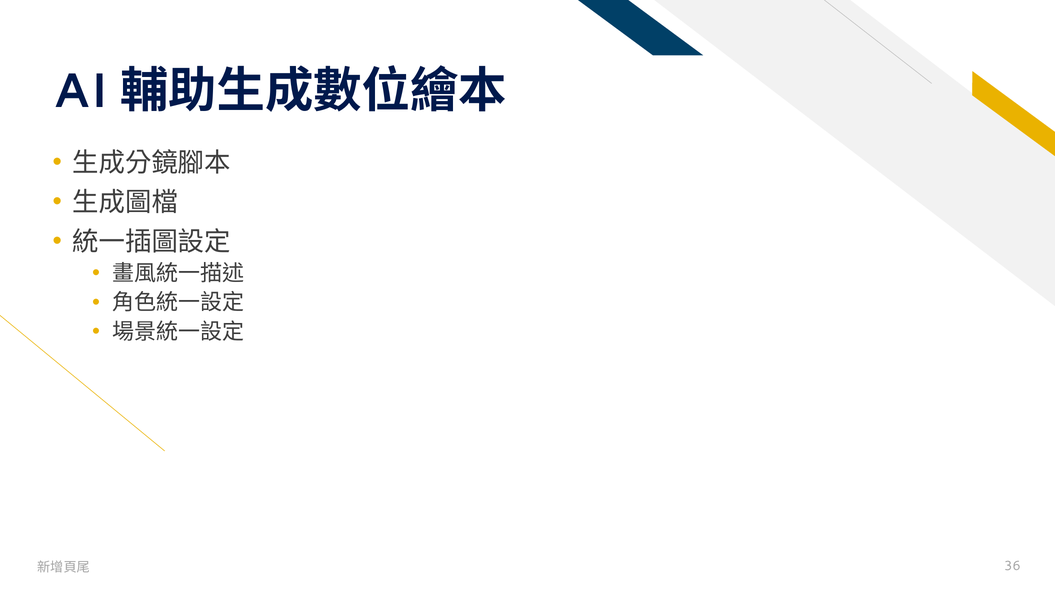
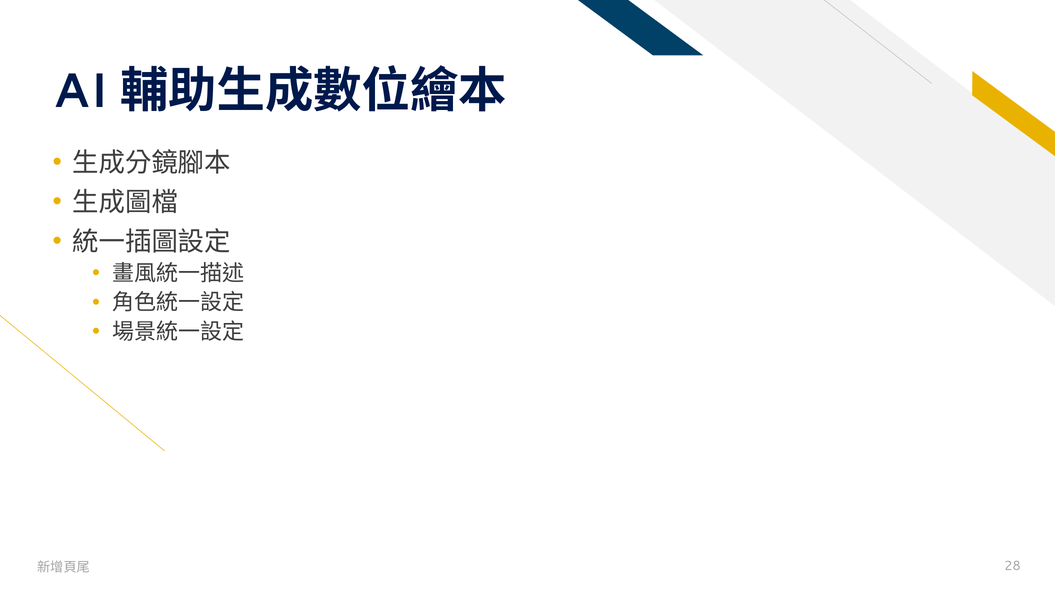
36: 36 -> 28 (1012, 565)
